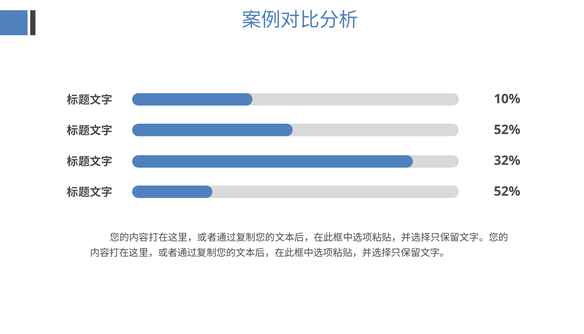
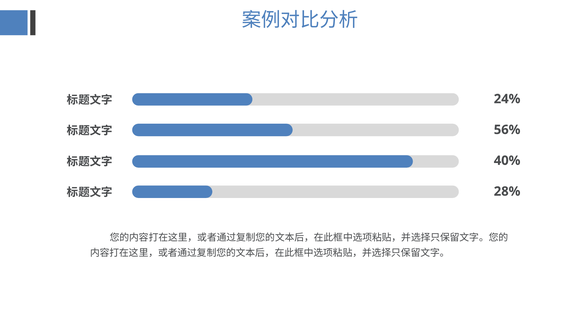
10%: 10% -> 24% (507, 99)
52%: 52% -> 56% (507, 130)
32%: 32% -> 40% (507, 160)
52%: 52% -> 28% (507, 191)
